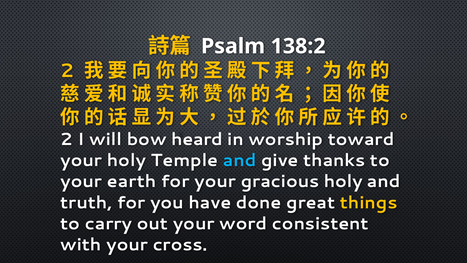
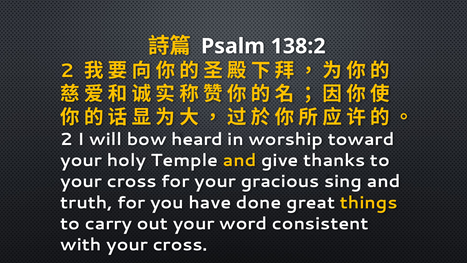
and colour: light blue -> yellow (240, 160)
earth: earth -> cross (132, 181)
gracious holy: holy -> sing (343, 181)
